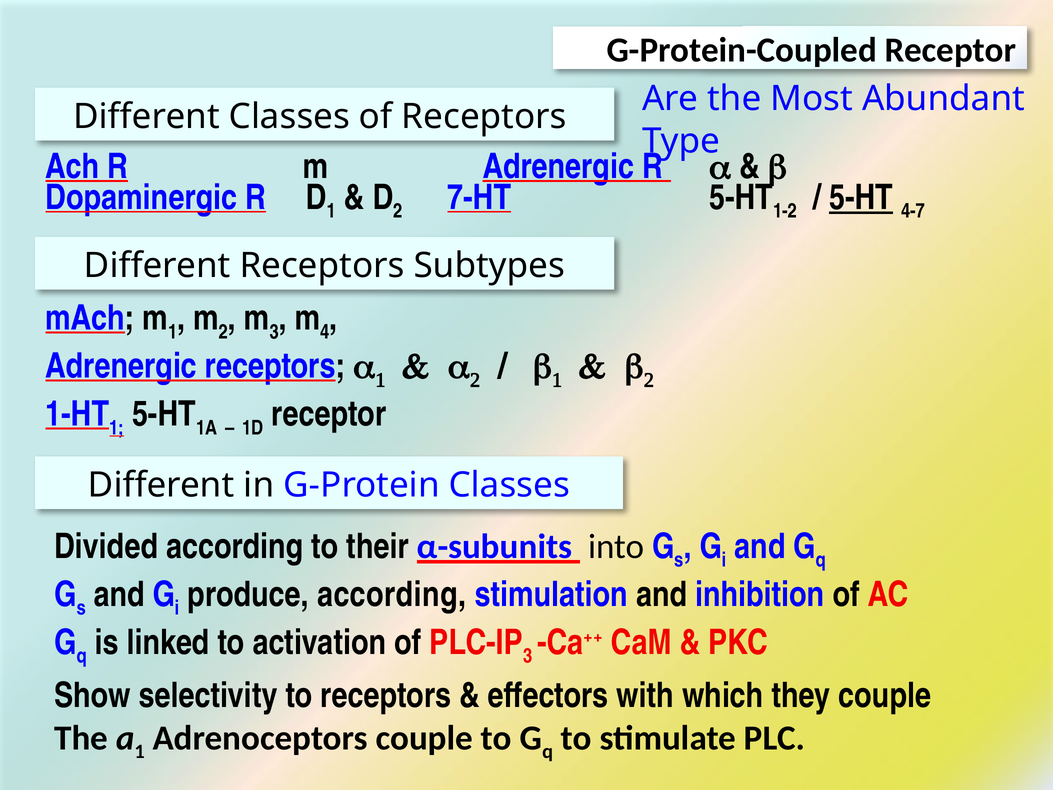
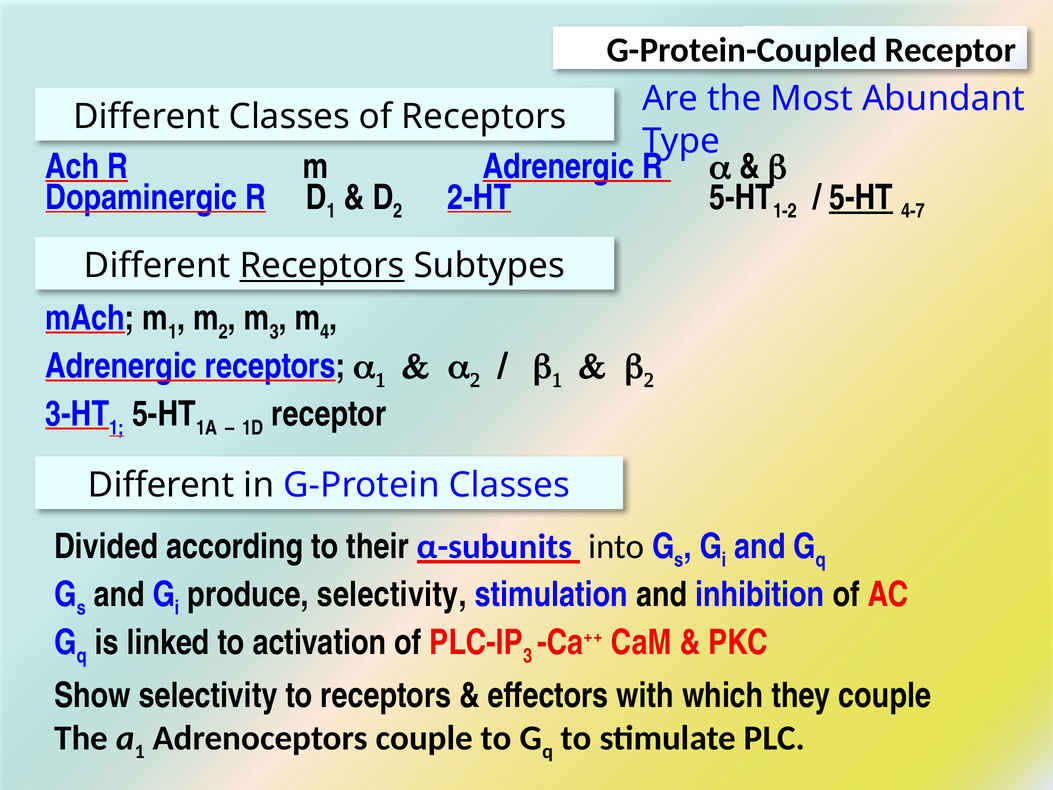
7-HT: 7-HT -> 2-HT (479, 198)
Receptors underline: none -> present (322, 266)
1-HT: 1-HT -> 3-HT (77, 414)
produce according: according -> selectivity (392, 594)
